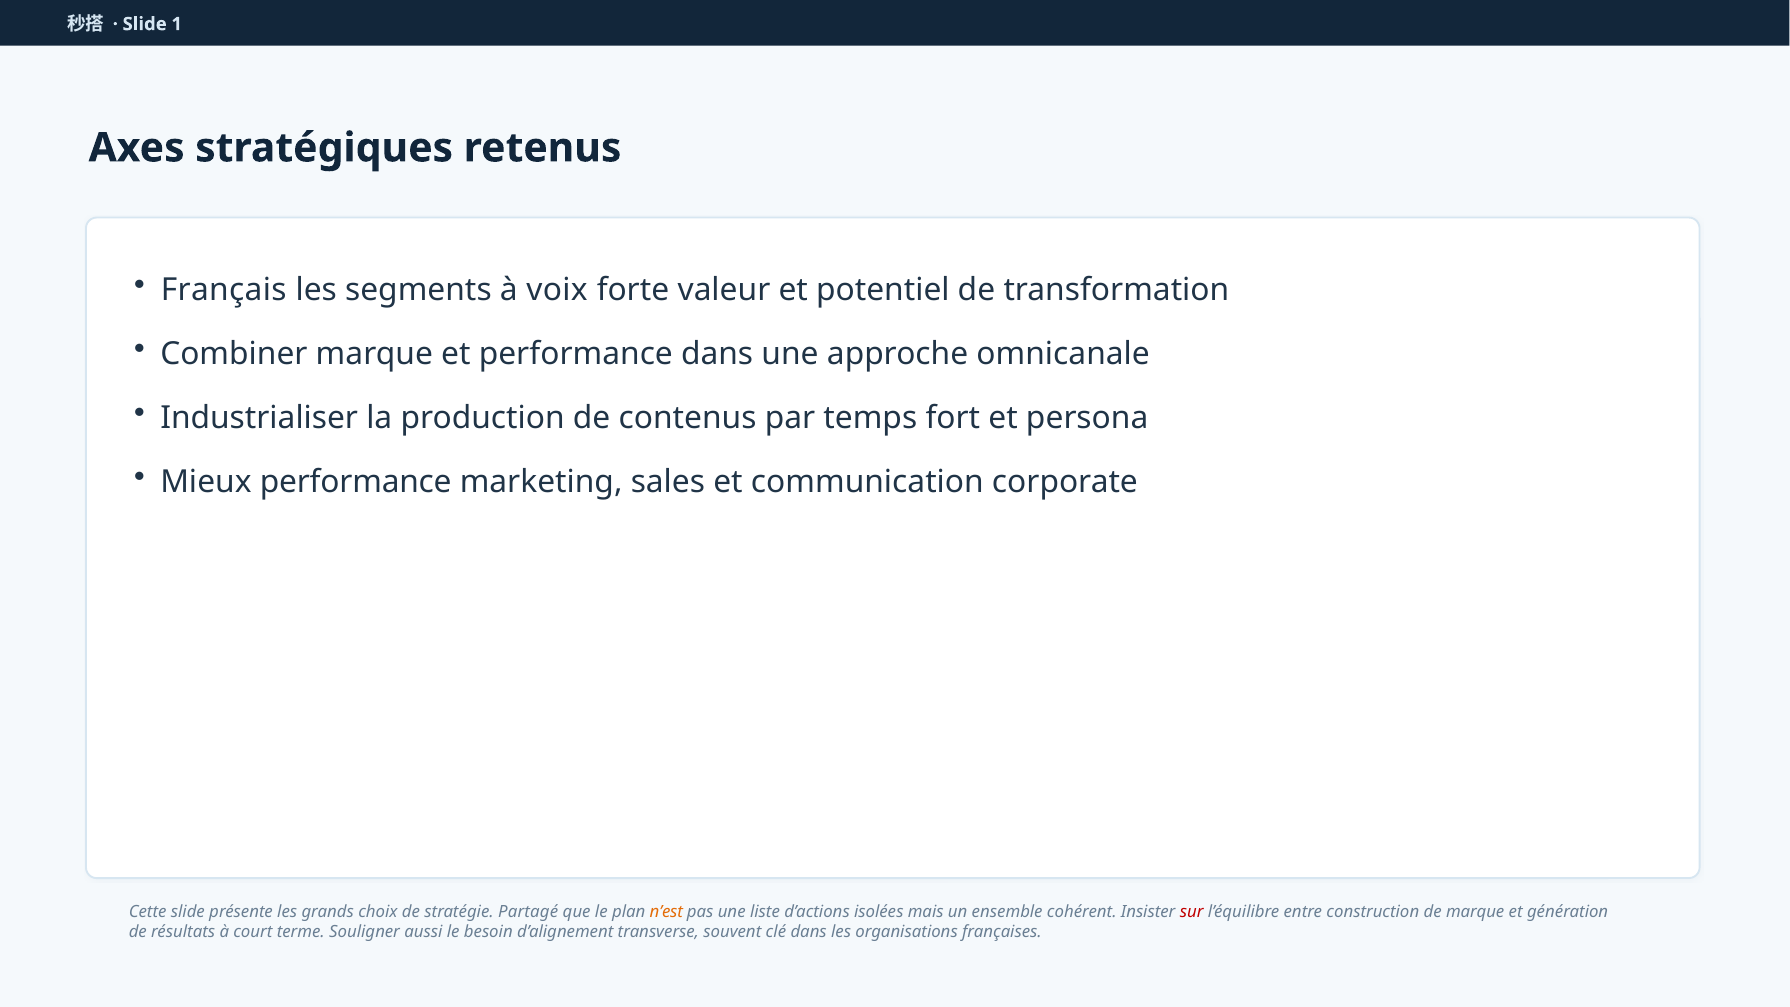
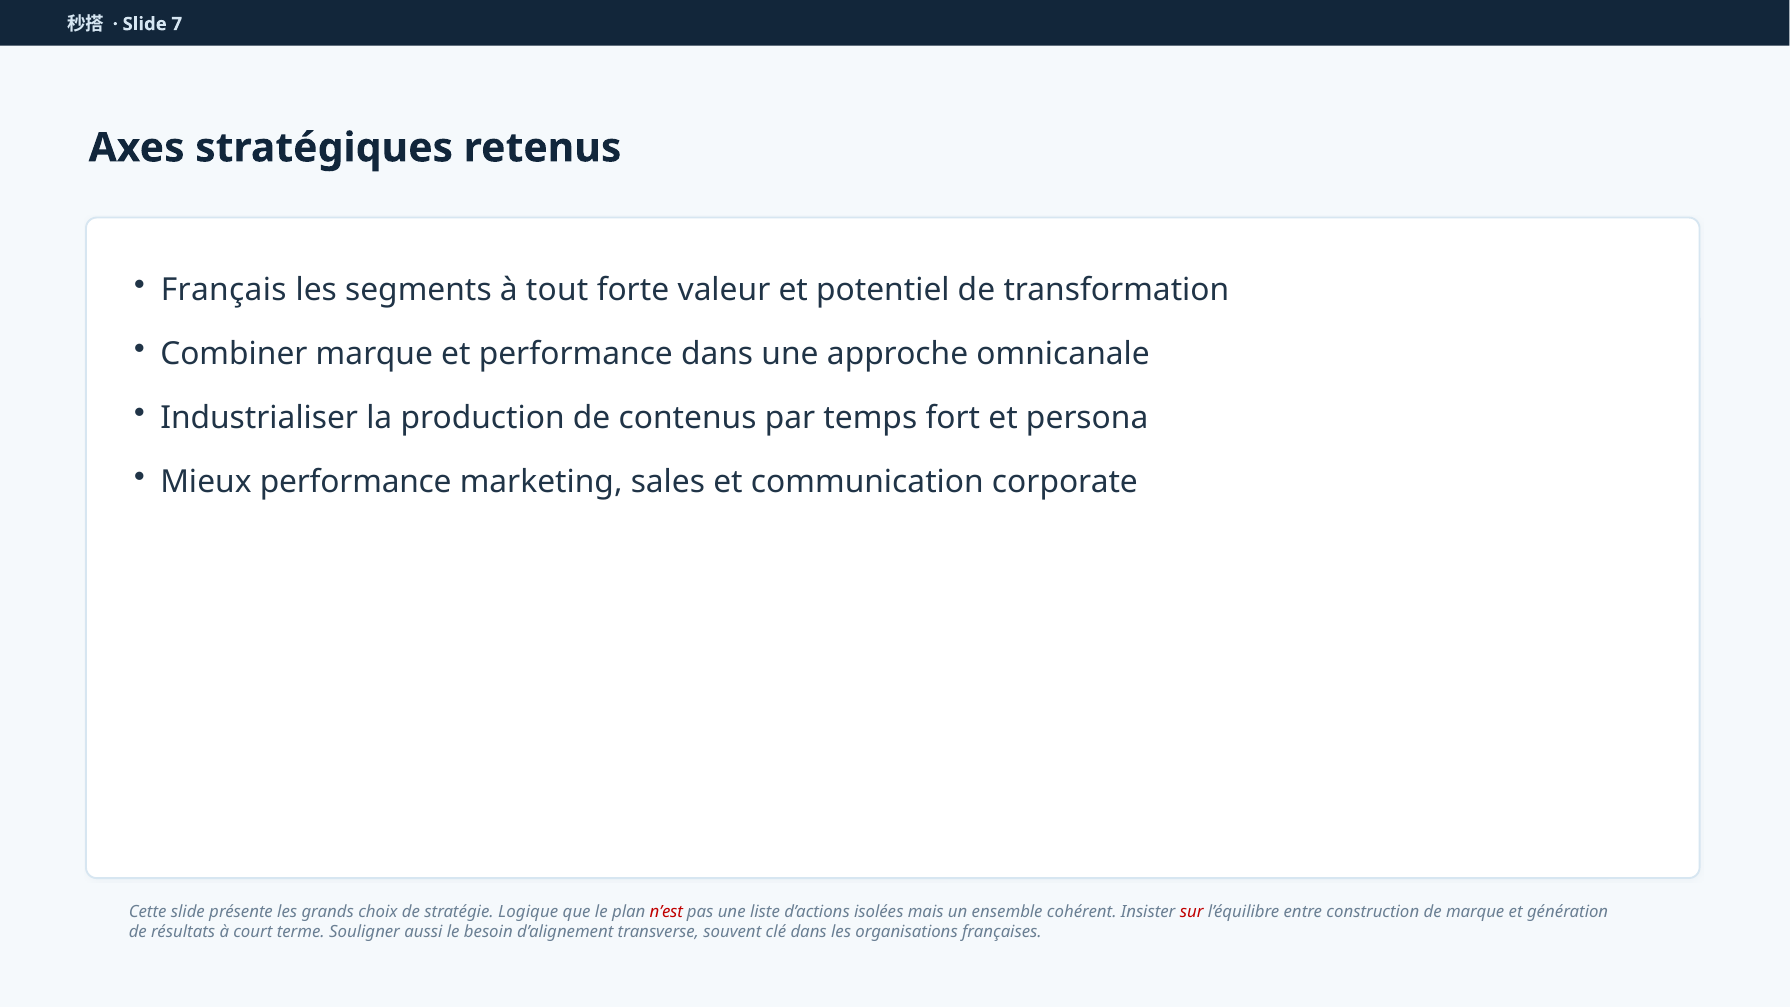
1: 1 -> 7 (177, 24)
voix: voix -> tout (557, 290)
Partagé: Partagé -> Logique (528, 912)
n’est colour: orange -> red (666, 912)
